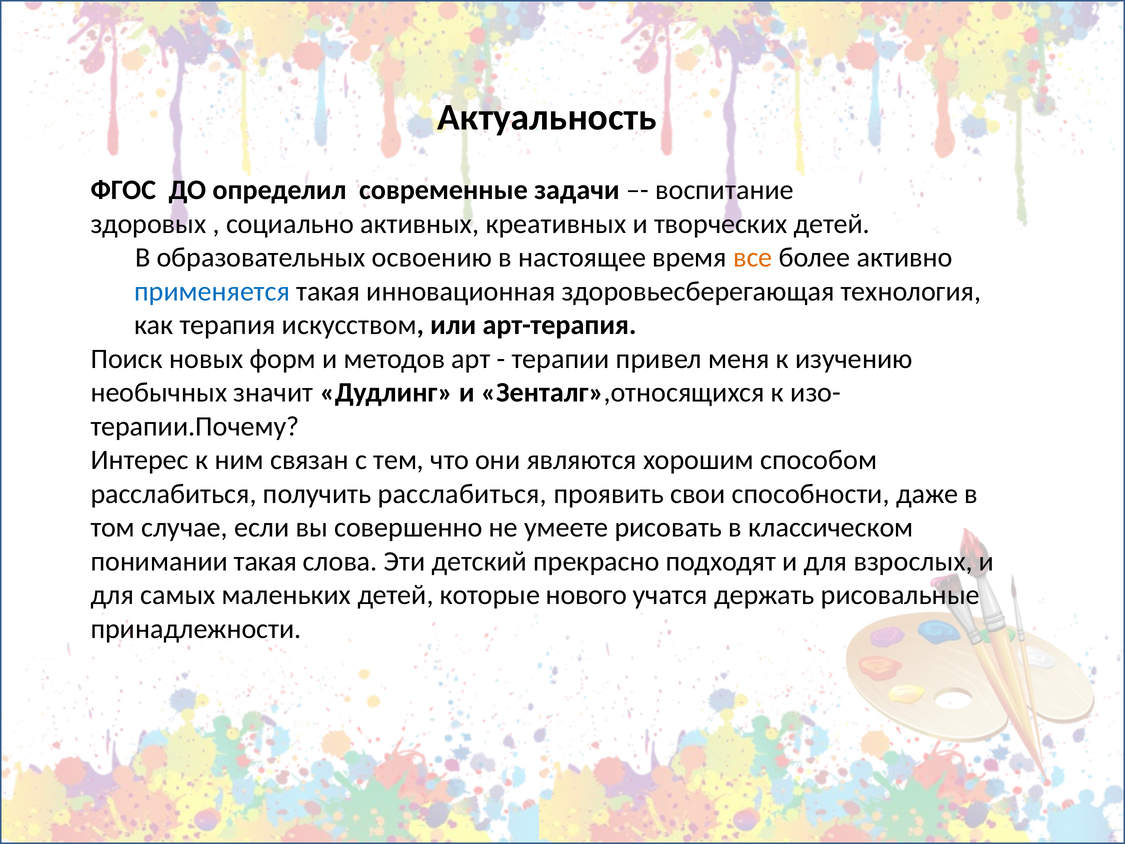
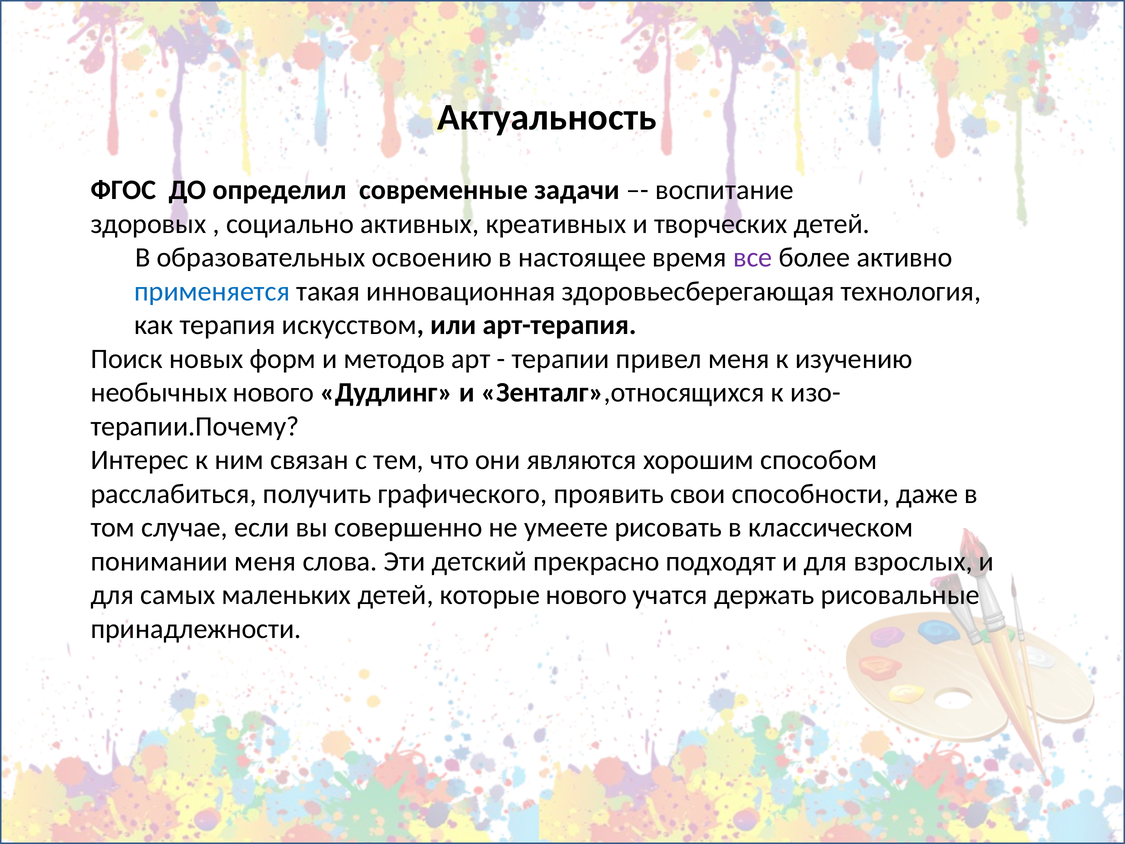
все colour: orange -> purple (753, 257)
необычных значит: значит -> нового (274, 392)
получить расслабиться: расслабиться -> графического (462, 494)
понимании такая: такая -> меня (265, 561)
